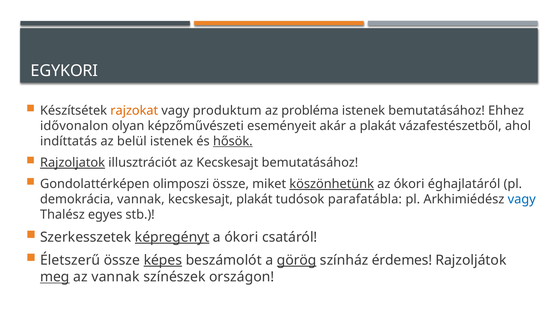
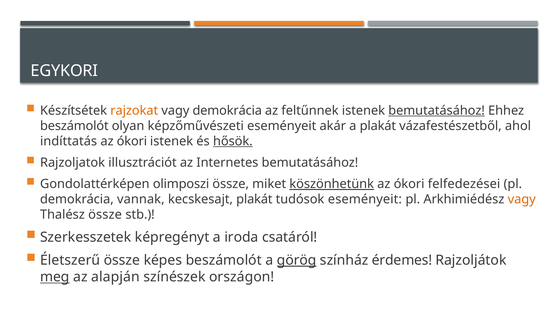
vagy produktum: produktum -> demokrácia (227, 111)
probléma: probléma -> feltűnnek (310, 111)
bemutatásához underline: none -> present (437, 111)
idővonalon: idővonalon -> beszámolót (74, 126)
belül: belül -> ókori (132, 141)
Rajzoljatok underline: present -> none (73, 163)
az Kecskesajt: Kecskesajt -> Internetes (227, 163)
éghajlatáról: éghajlatáról -> felfedezései (464, 184)
tudósok parafatábla: parafatábla -> eseményeit (365, 199)
vagy colour: blue -> orange (522, 199)
Thalész egyes: egyes -> össze (105, 215)
képregényt underline: present -> none (172, 237)
a ókori: ókori -> iroda (241, 237)
képes underline: present -> none (163, 260)
az vannak: vannak -> alapján (116, 277)
